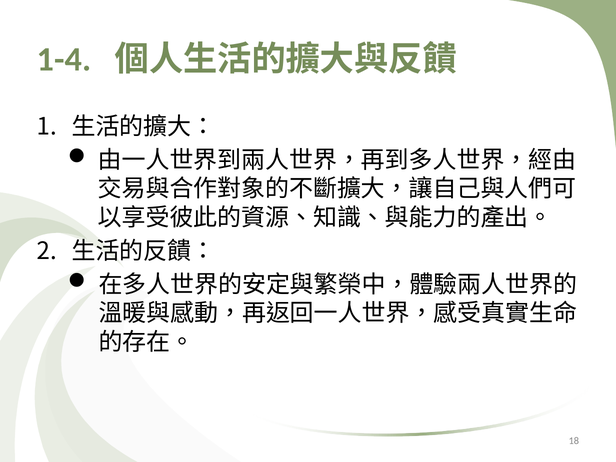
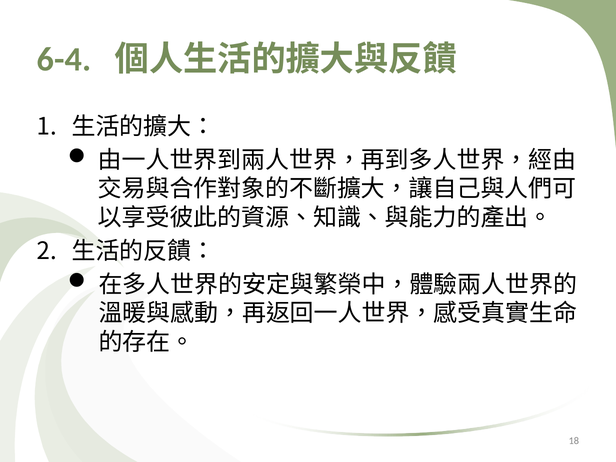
1-4: 1-4 -> 6-4 (64, 59)
